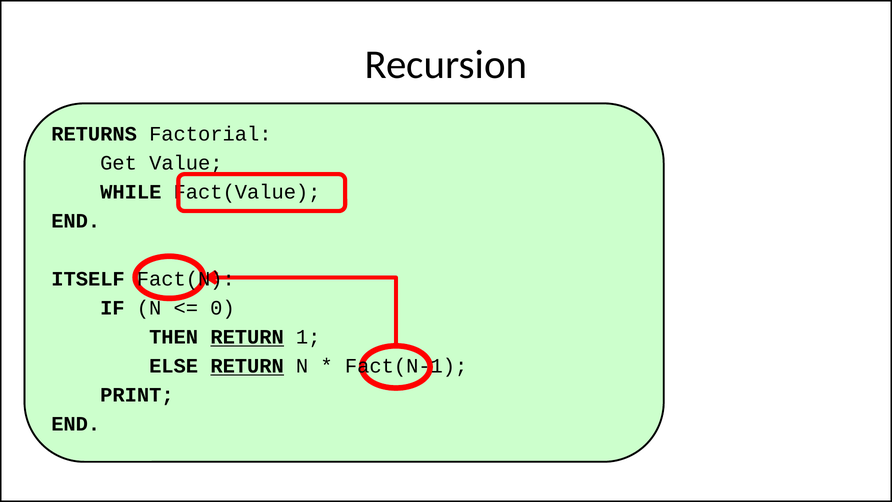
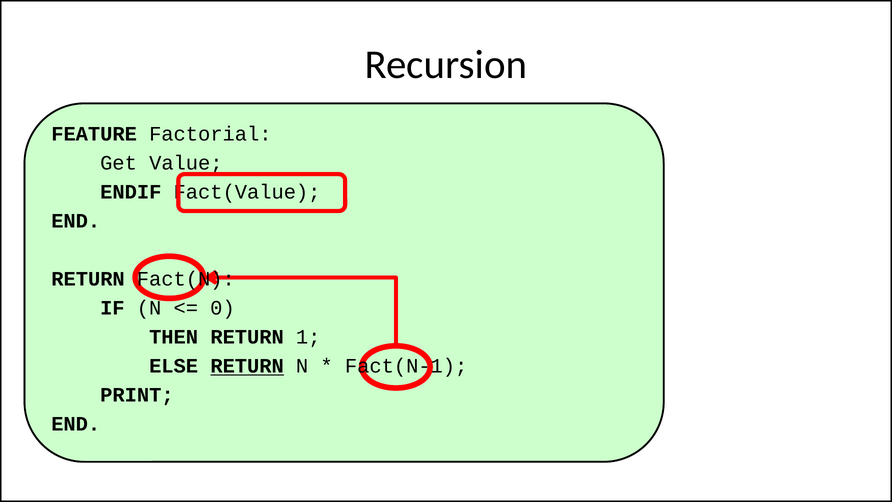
RETURNS: RETURNS -> FEATURE (94, 134)
WHILE: WHILE -> ENDIF (131, 192)
ITSELF: ITSELF -> RETURN (88, 279)
RETURN underline: present -> none (247, 337)
